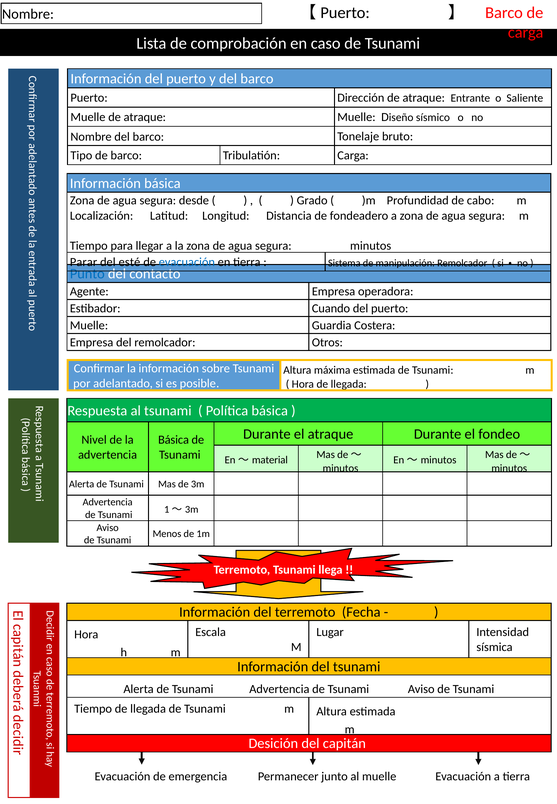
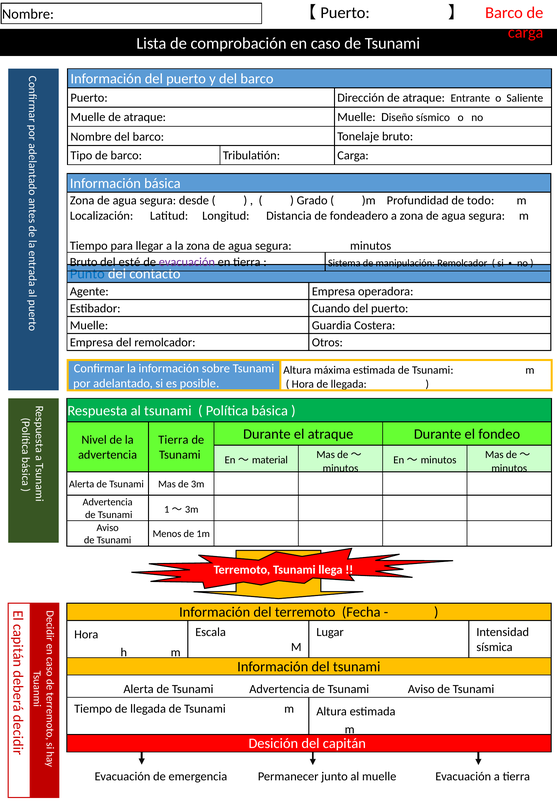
cabo: cabo -> todo (481, 201)
Parar: Parar -> Bruto (84, 262)
evacuación colour: blue -> purple (187, 262)
Básica: Básica -> Tierra (173, 440)
